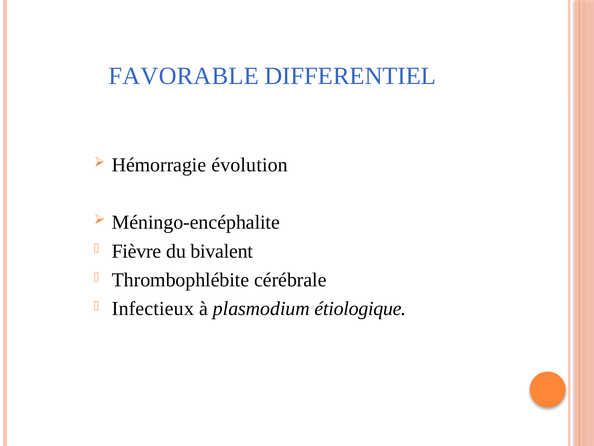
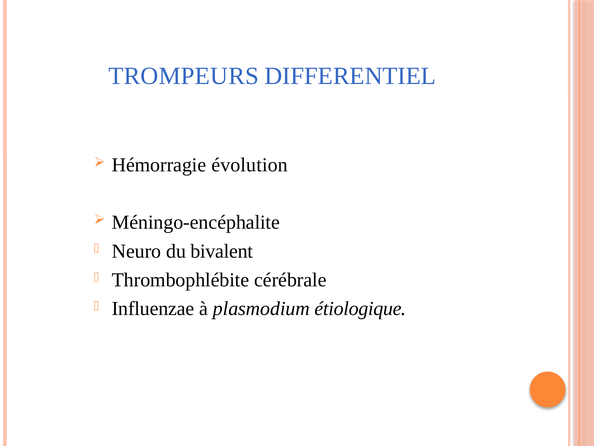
FAVORABLE: FAVORABLE -> TROMPEURS (184, 76)
Fièvre: Fièvre -> Neuro (137, 251)
Infectieux: Infectieux -> Influenzae (153, 308)
